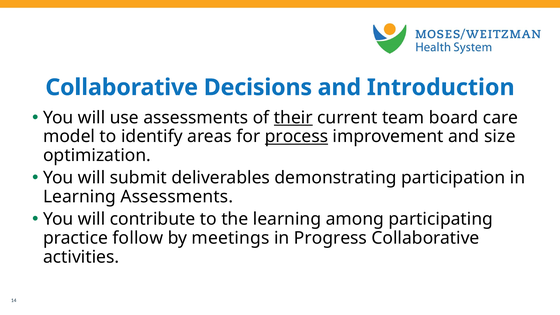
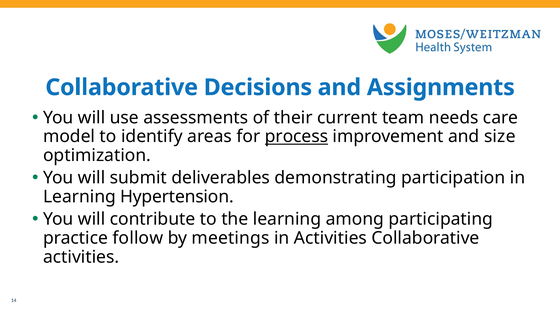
Introduction: Introduction -> Assignments (441, 87)
their underline: present -> none (293, 118)
board: board -> needs (454, 118)
Learning Assessments: Assessments -> Hypertension (177, 197)
in Progress: Progress -> Activities (330, 238)
